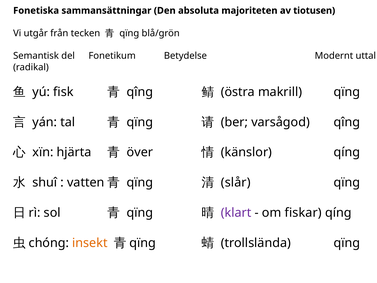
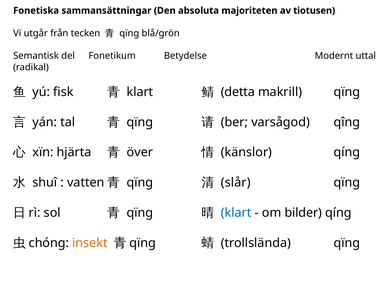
qîng: qîng -> klart (140, 92)
östra: östra -> detta (238, 92)
klart colour: purple -> blue (236, 212)
fiskar: fiskar -> bilder (303, 212)
